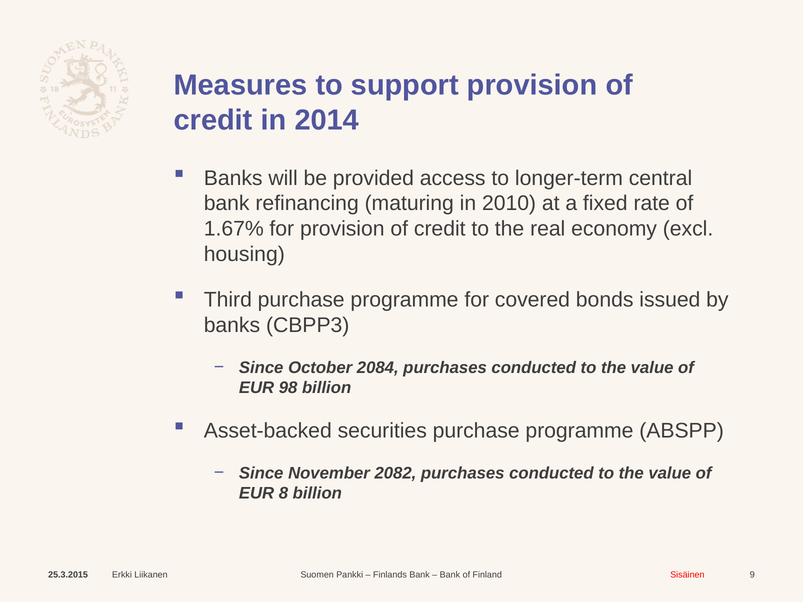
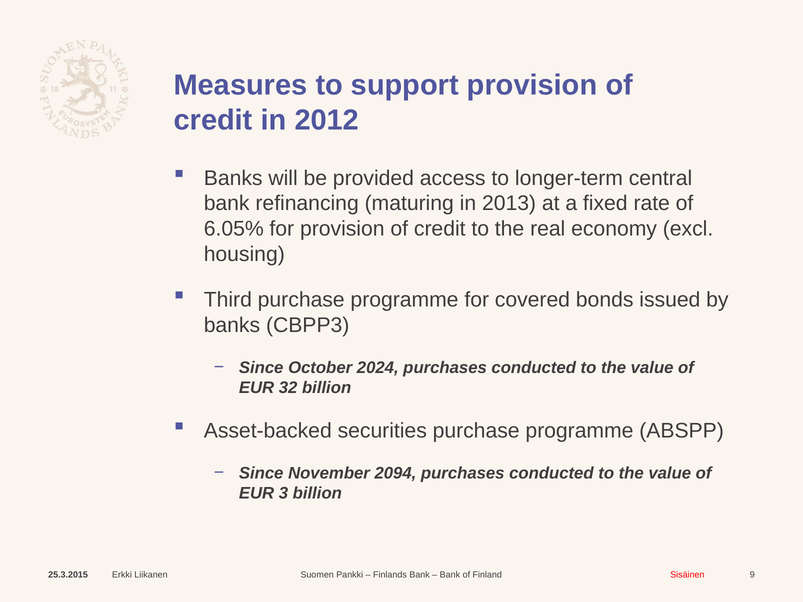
2014: 2014 -> 2012 (327, 120)
2010: 2010 -> 2013 (509, 204)
1.67%: 1.67% -> 6.05% (234, 229)
2084: 2084 -> 2024 (378, 368)
98: 98 -> 32 (288, 388)
2082: 2082 -> 2094 (395, 474)
8: 8 -> 3 (283, 494)
